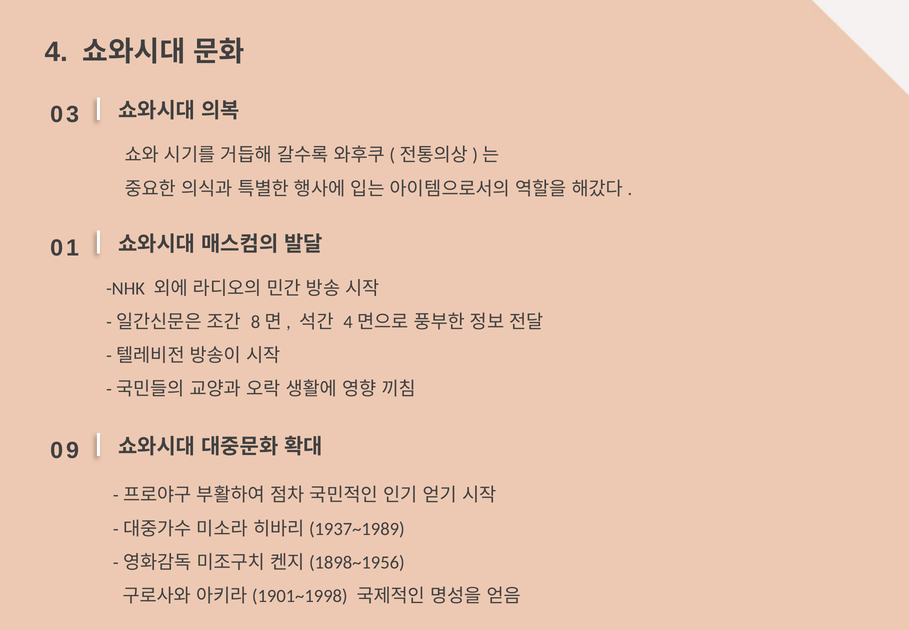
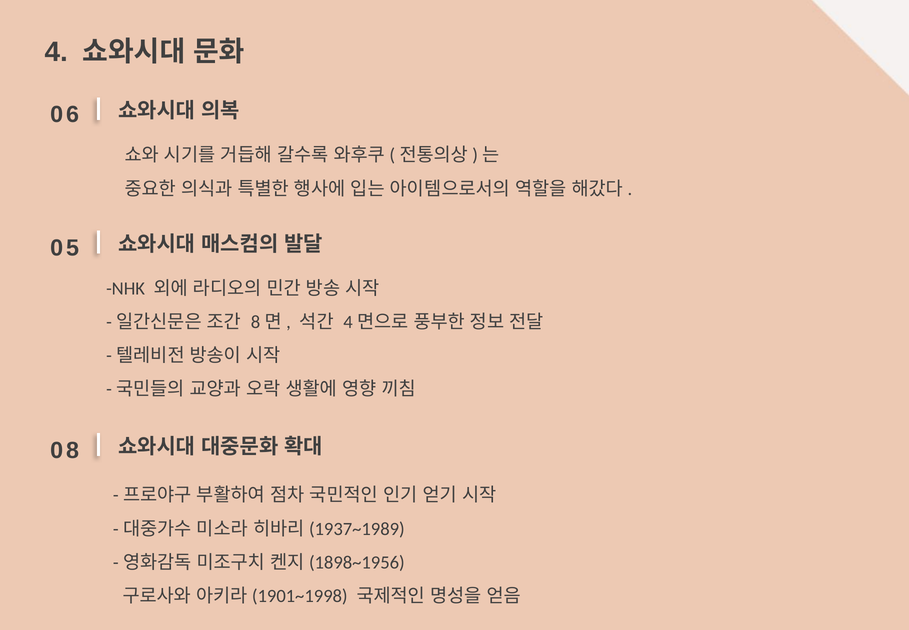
3: 3 -> 6 (73, 115)
1: 1 -> 5 (73, 248)
9: 9 -> 8 (73, 450)
